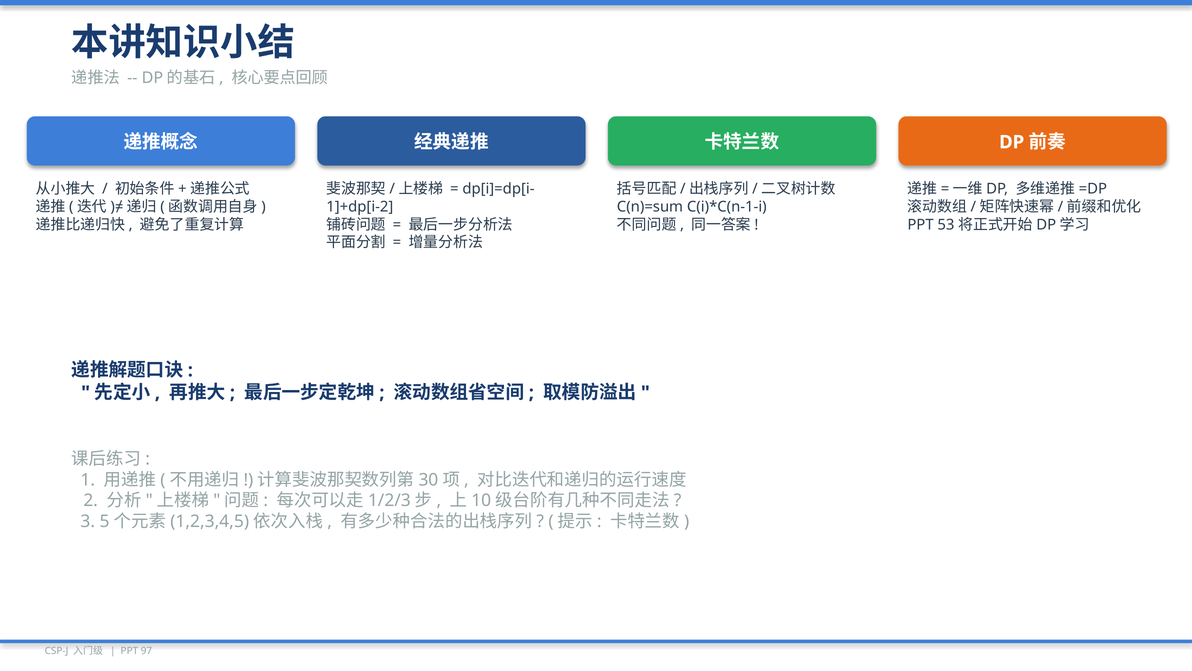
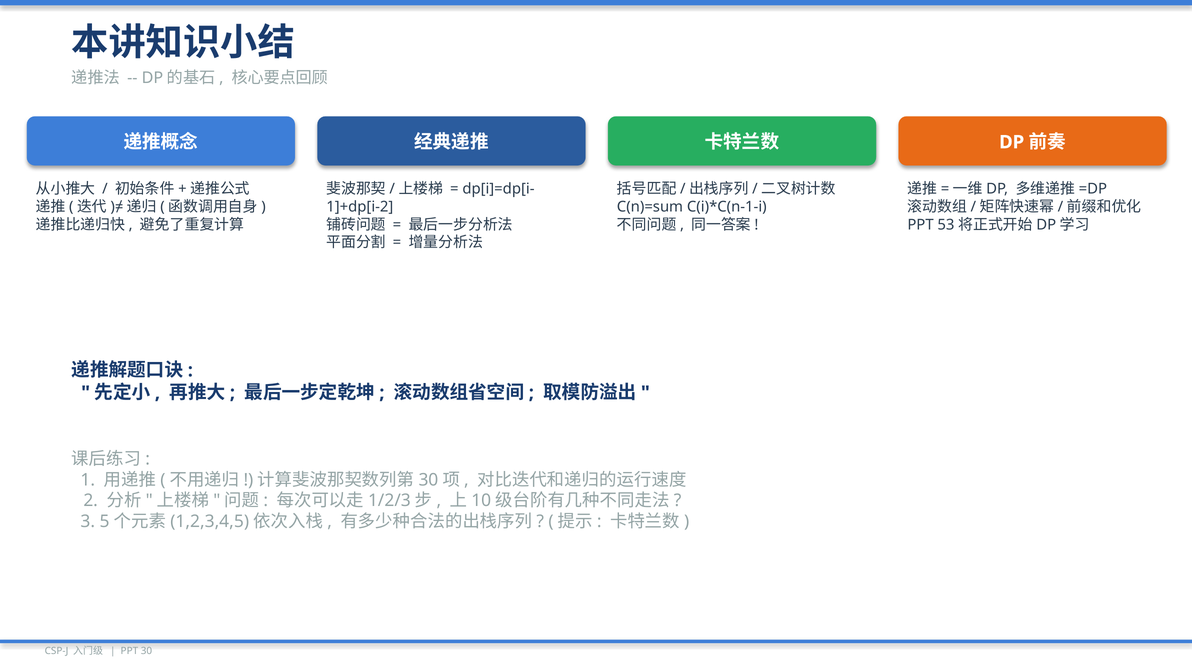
97: 97 -> 30 (146, 650)
